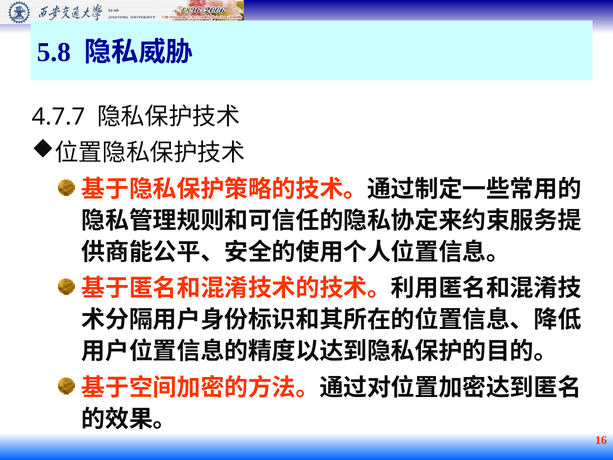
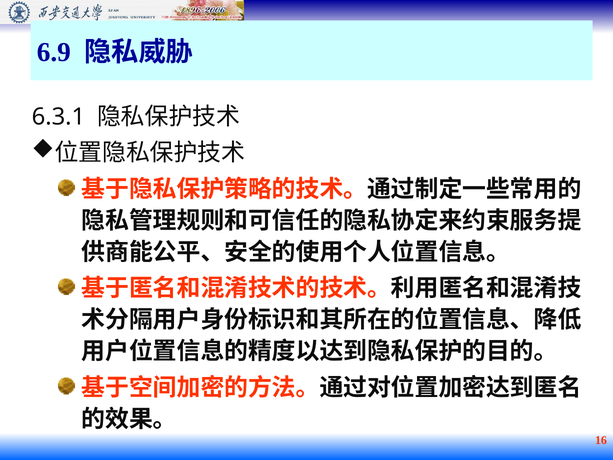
5.8: 5.8 -> 6.9 (54, 52)
4.7.7: 4.7.7 -> 6.3.1 (58, 117)
